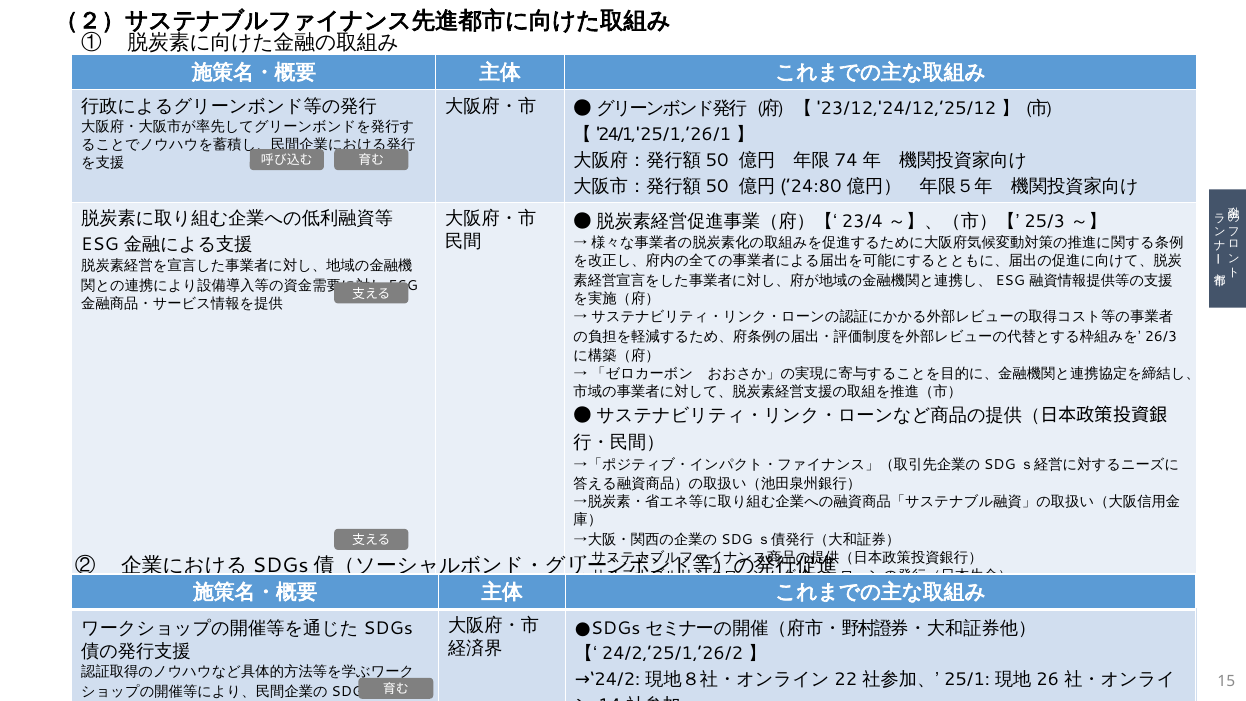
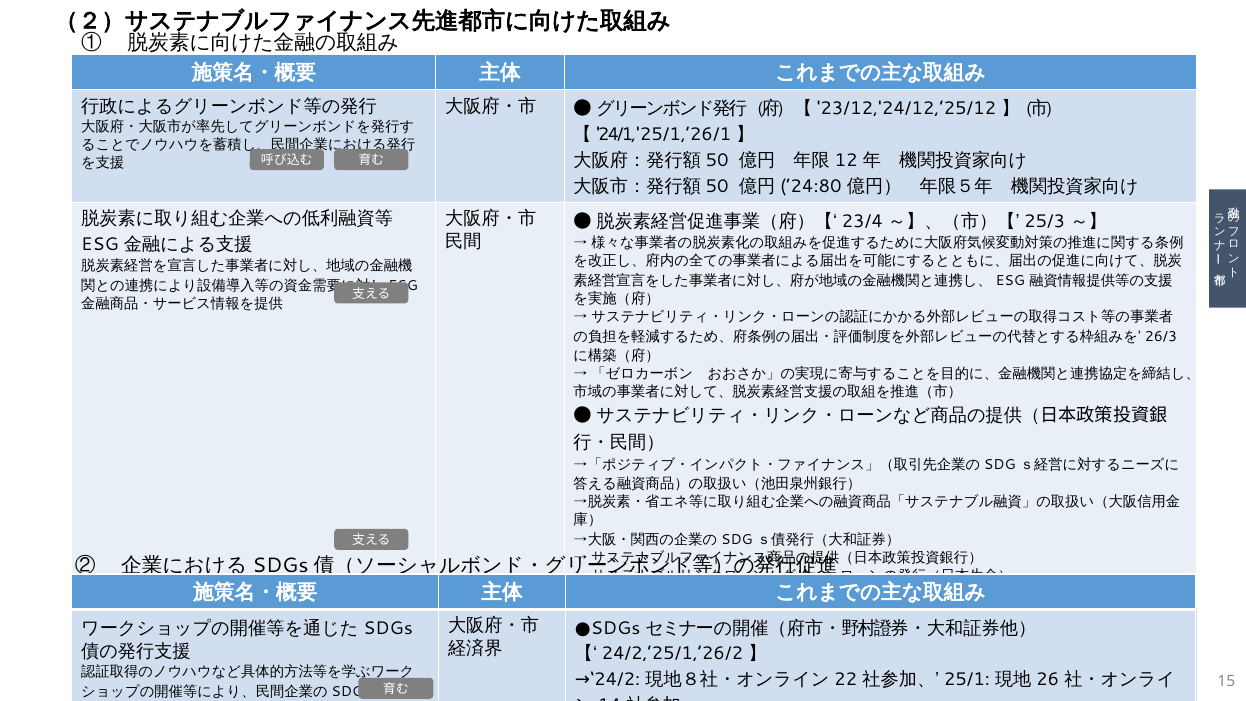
74: 74 -> 12 (846, 160)
